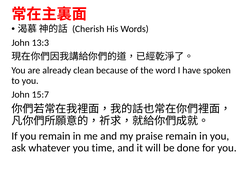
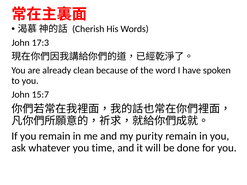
13:3: 13:3 -> 17:3 (40, 43)
praise: praise -> purity (149, 136)
